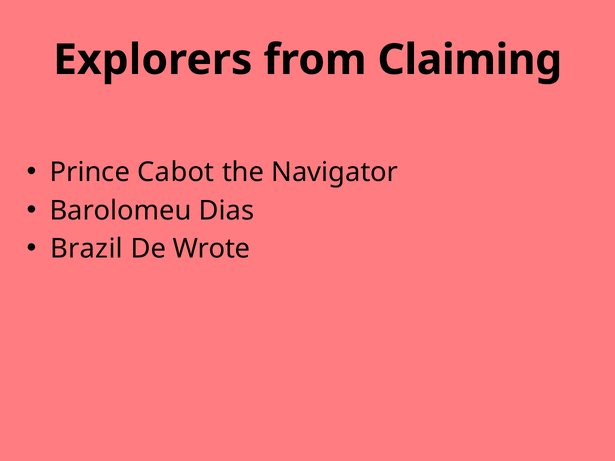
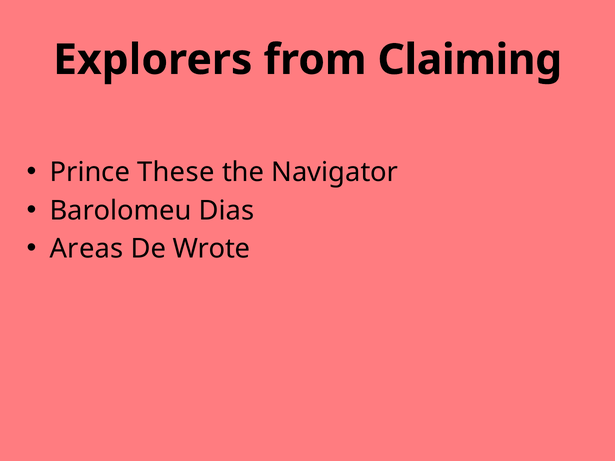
Cabot: Cabot -> These (176, 172)
Brazil: Brazil -> Areas (87, 249)
